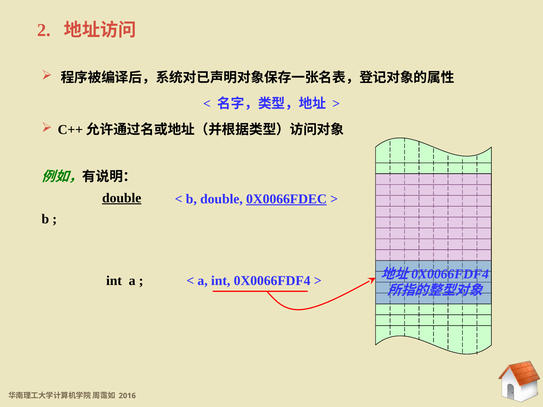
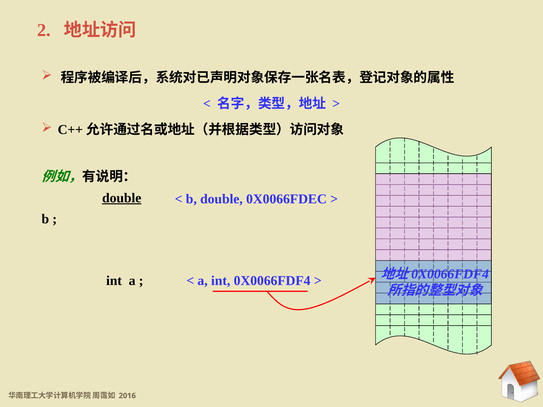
0X0066FDEC underline: present -> none (286, 199)
